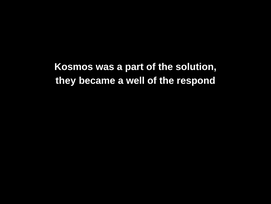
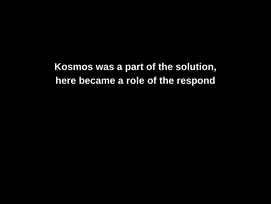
they: they -> here (66, 80)
well: well -> role (135, 80)
